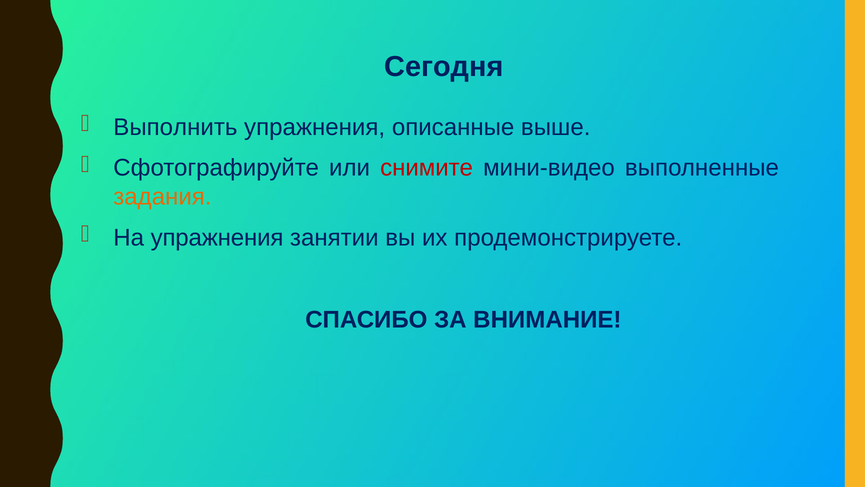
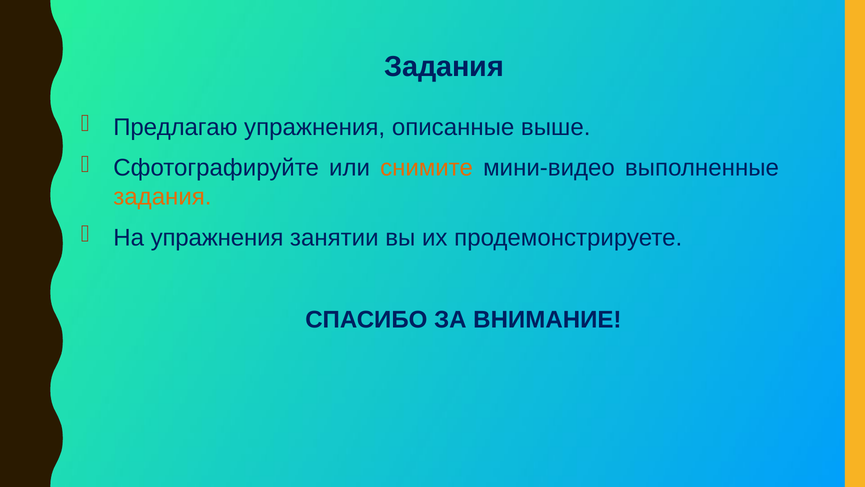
Сегодня: Сегодня -> Задания (444, 67)
Выполнить: Выполнить -> Предлагаю (175, 127)
снимите colour: red -> orange (427, 168)
